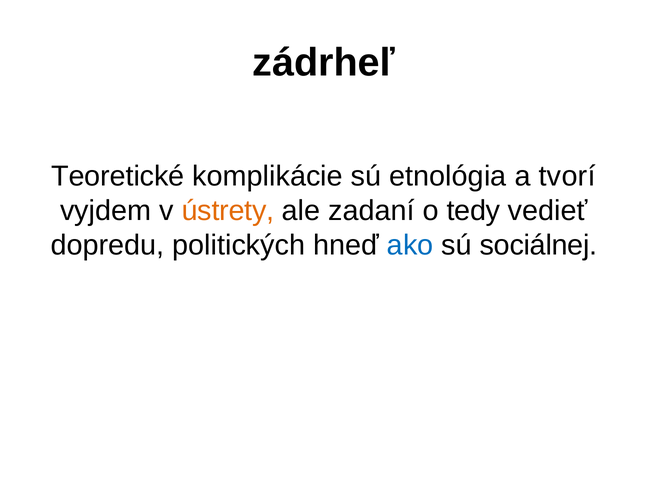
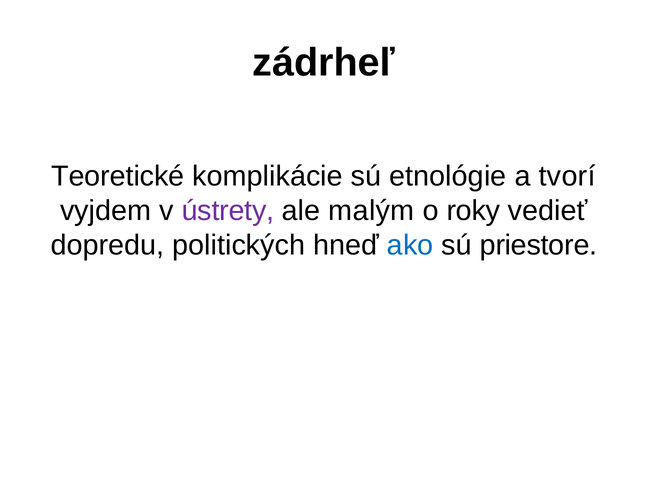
etnológia: etnológia -> etnológie (448, 176)
ústrety colour: orange -> purple (228, 211)
zadaní: zadaní -> malým (371, 211)
tedy: tedy -> roky (473, 211)
sociálnej: sociálnej -> priestore (539, 245)
